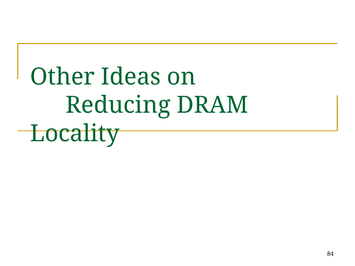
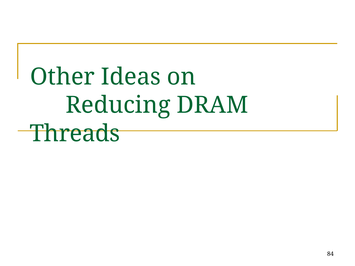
Locality: Locality -> Threads (75, 134)
